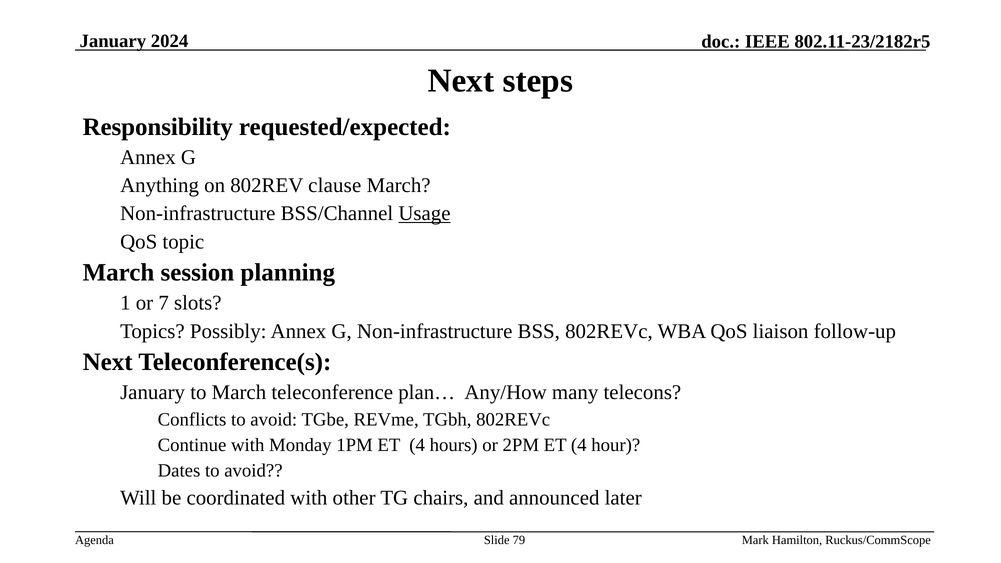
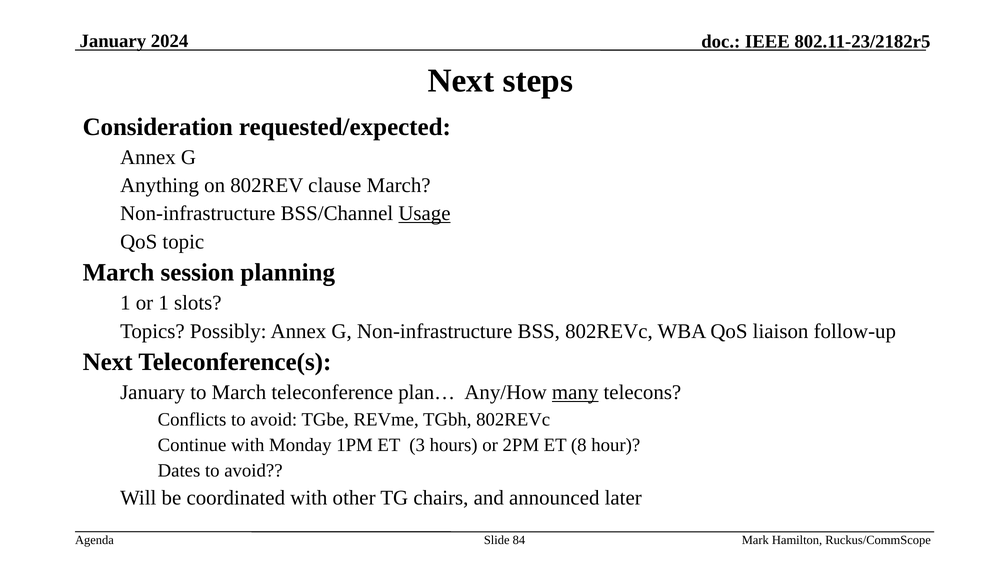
Responsibility: Responsibility -> Consideration (158, 127)
or 7: 7 -> 1 (164, 303)
many underline: none -> present (575, 393)
1PM ET 4: 4 -> 3 (417, 445)
2PM ET 4: 4 -> 8 (579, 445)
79: 79 -> 84 (519, 540)
